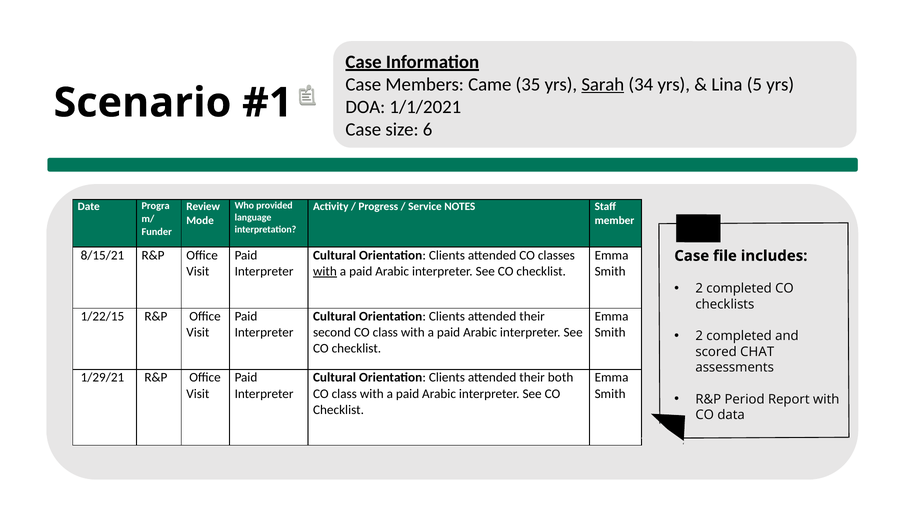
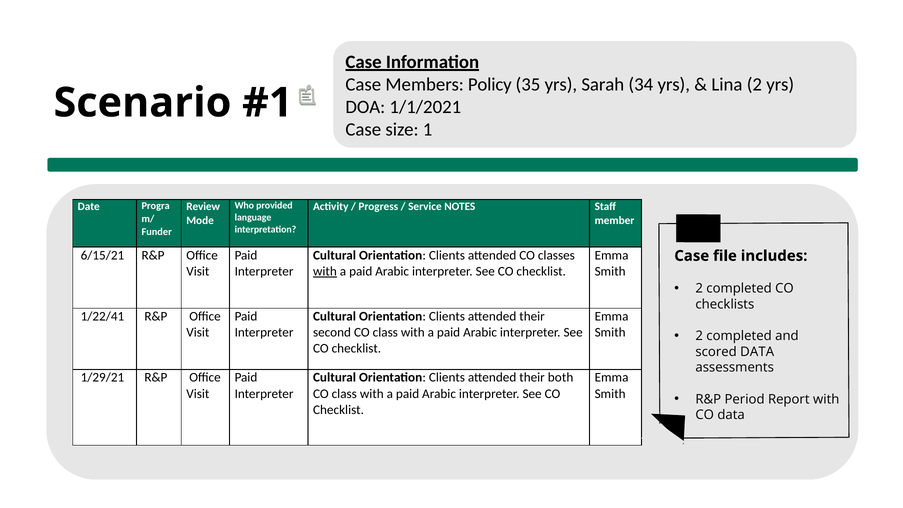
Came: Came -> Policy (490, 84)
Sarah underline: present -> none (603, 84)
Lina 5: 5 -> 2 (754, 84)
6: 6 -> 1 (428, 130)
8/15/21: 8/15/21 -> 6/15/21 (102, 255)
1/22/15: 1/22/15 -> 1/22/41 (102, 316)
scored CHAT: CHAT -> DATA (757, 352)
